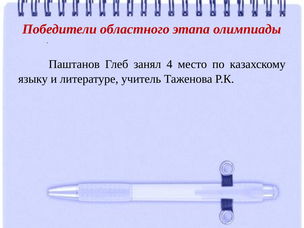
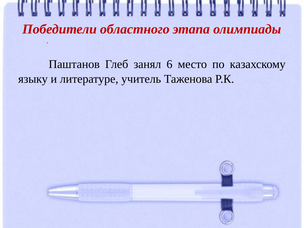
4: 4 -> 6 (169, 64)
